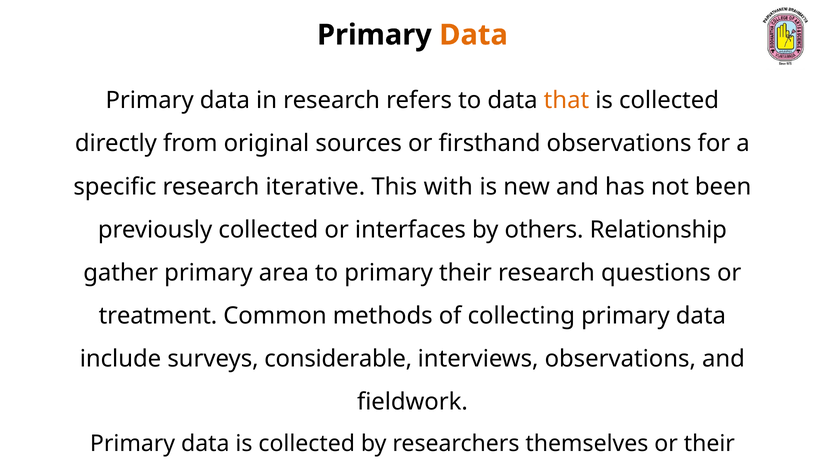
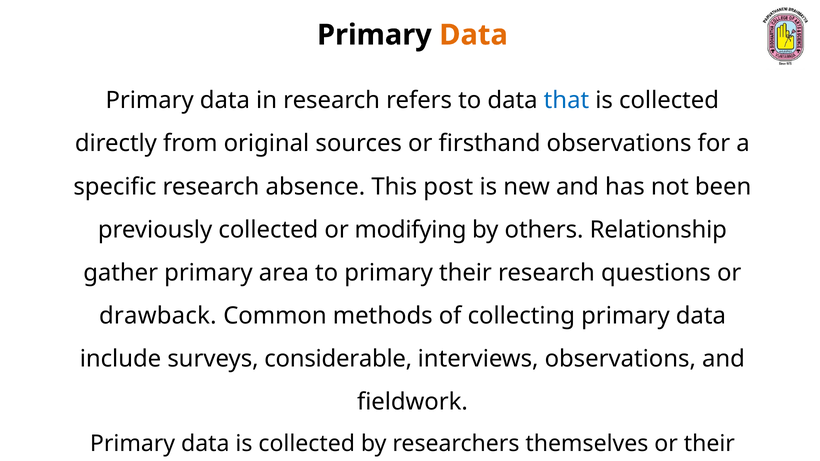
that colour: orange -> blue (566, 101)
iterative: iterative -> absence (315, 187)
with: with -> post (448, 187)
interfaces: interfaces -> modifying (411, 230)
treatment: treatment -> drawback (158, 316)
